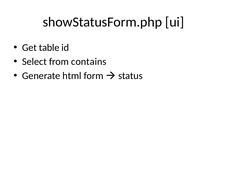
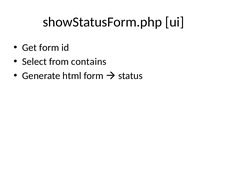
Get table: table -> form (49, 48)
